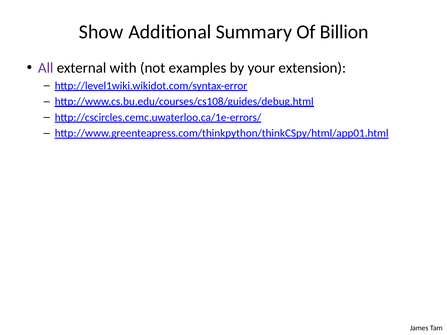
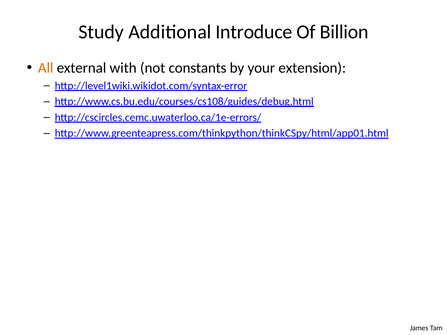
Show: Show -> Study (101, 32)
Summary: Summary -> Introduce (254, 32)
All colour: purple -> orange (46, 68)
examples: examples -> constants (198, 68)
